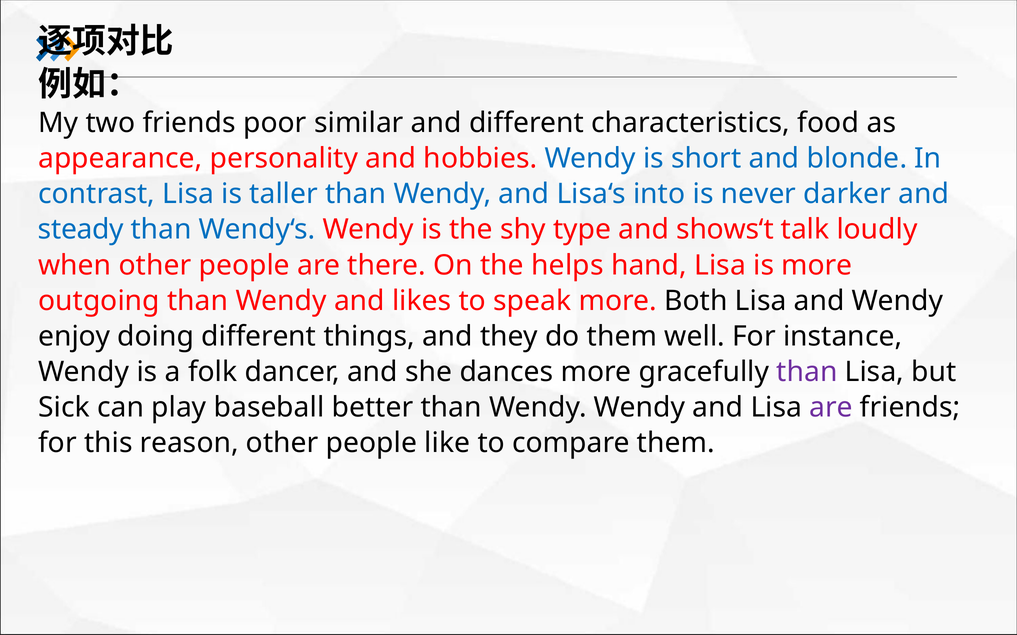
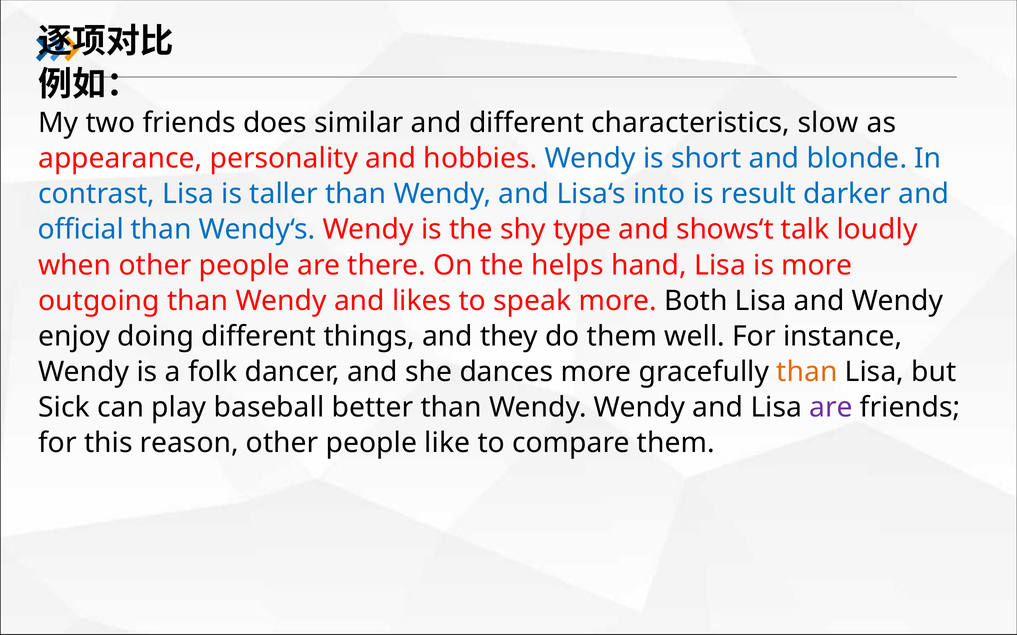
poor: poor -> does (275, 123)
food: food -> slow (828, 123)
never: never -> result (759, 194)
steady: steady -> official (81, 230)
than colour: purple -> orange (807, 372)
